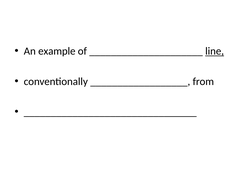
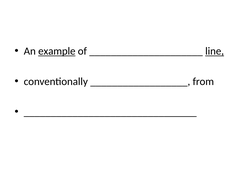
example underline: none -> present (57, 51)
